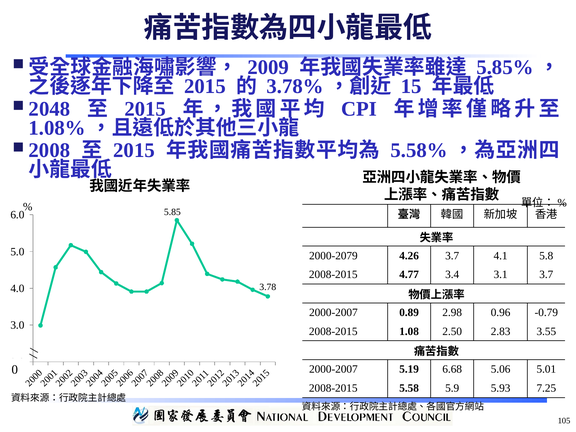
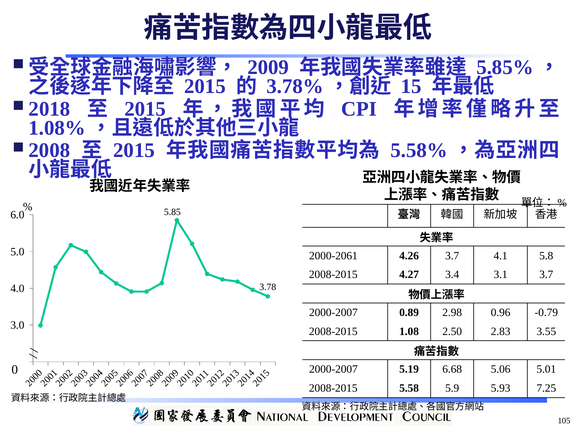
2048: 2048 -> 2018 (49, 109)
2000-2079: 2000-2079 -> 2000-2061 (333, 256)
4.77: 4.77 -> 4.27 (409, 275)
